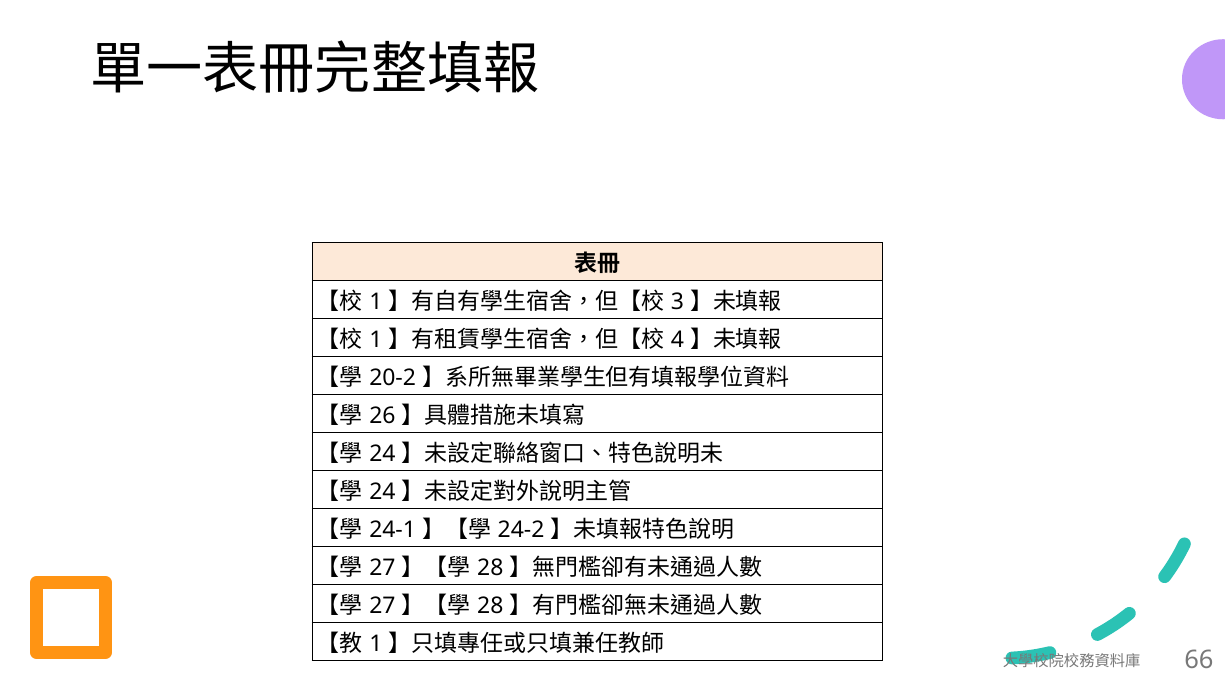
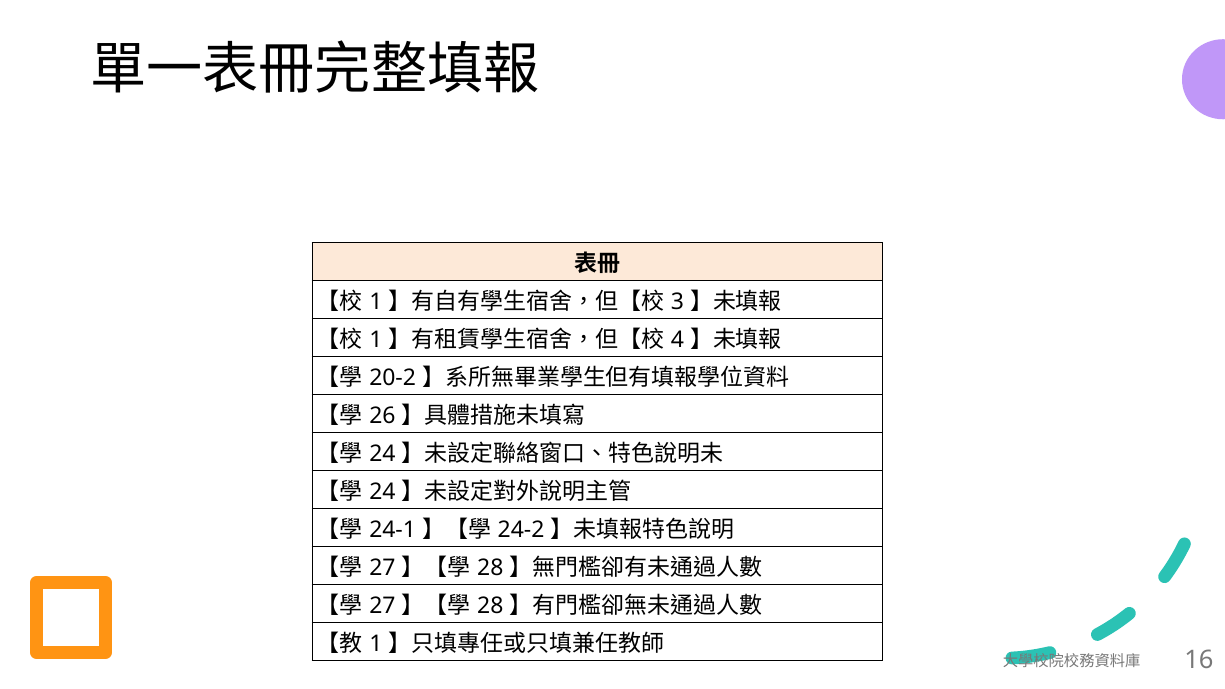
66: 66 -> 16 (1199, 660)
